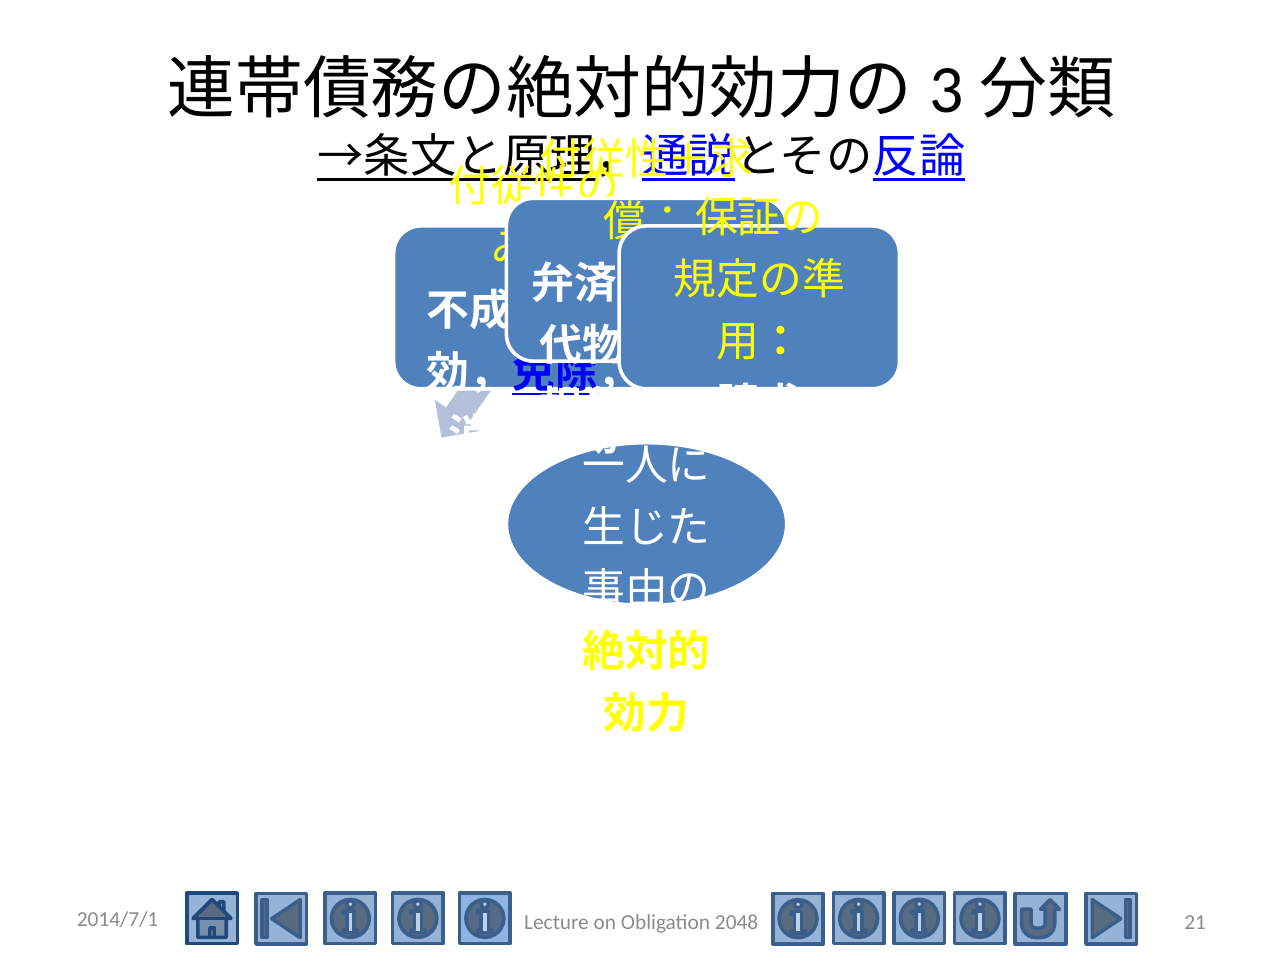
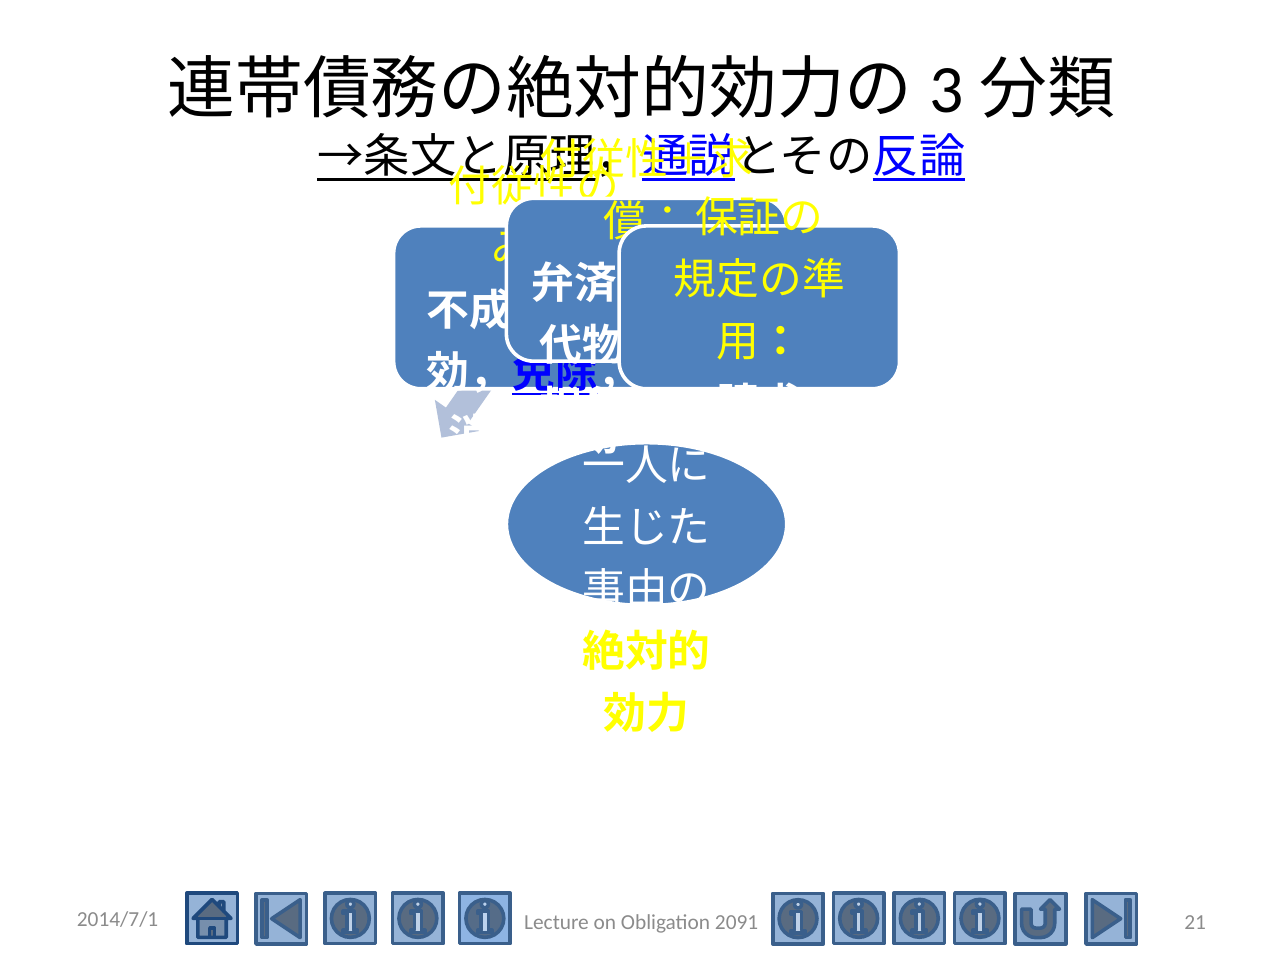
2048: 2048 -> 2091 (737, 922)
